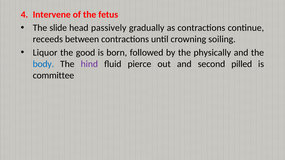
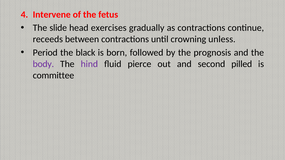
passively: passively -> exercises (109, 28)
soiling: soiling -> unless (222, 39)
Liquor: Liquor -> Period (45, 53)
good: good -> black (86, 53)
physically: physically -> prognosis (212, 53)
body colour: blue -> purple (43, 64)
